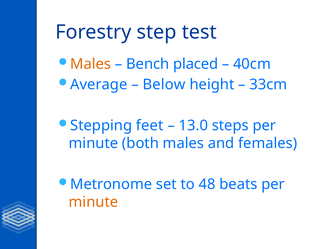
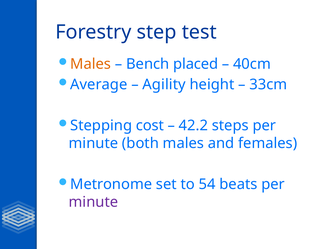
Below: Below -> Agility (164, 85)
feet: feet -> cost (150, 126)
13.0: 13.0 -> 42.2 (193, 126)
48: 48 -> 54 (207, 184)
minute colour: orange -> purple (93, 202)
